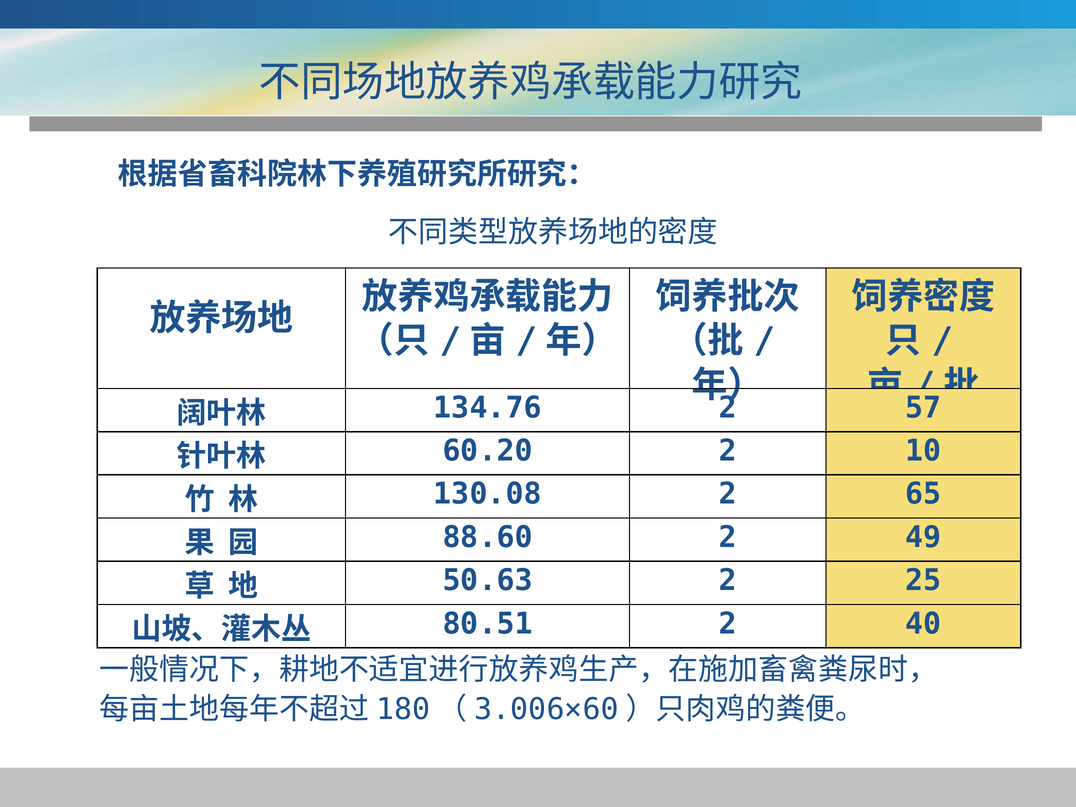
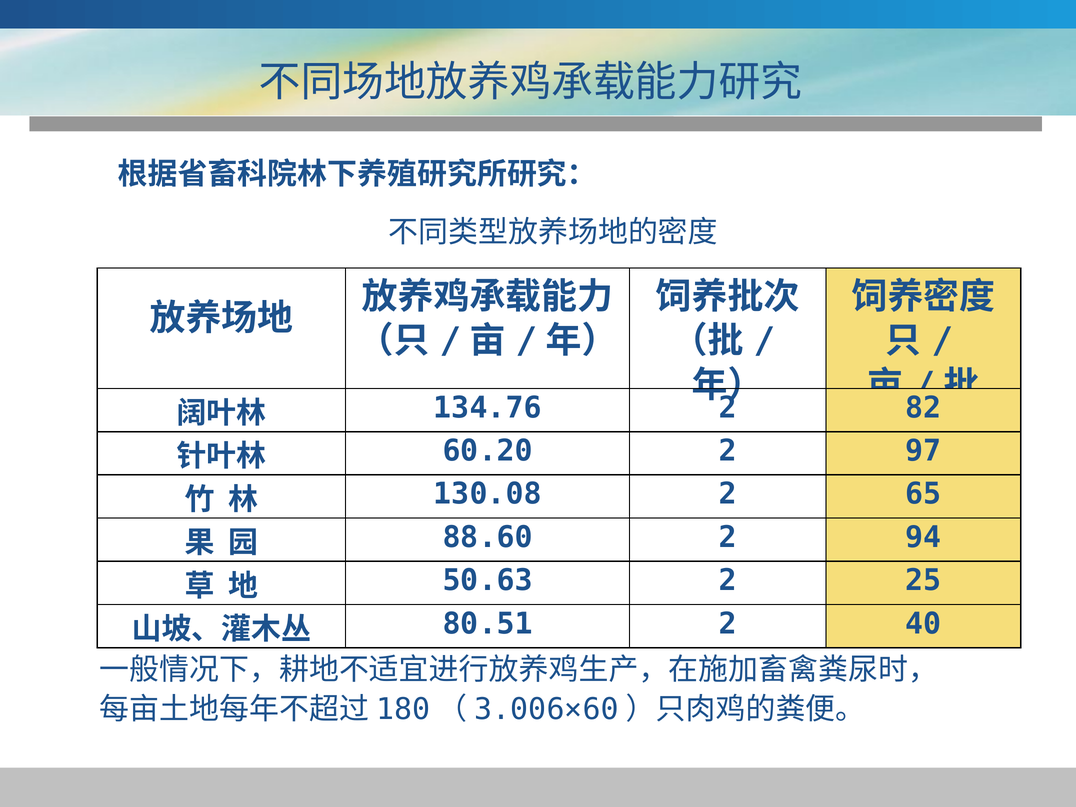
57: 57 -> 82 (923, 408)
10: 10 -> 97 (923, 451)
49: 49 -> 94 (923, 537)
